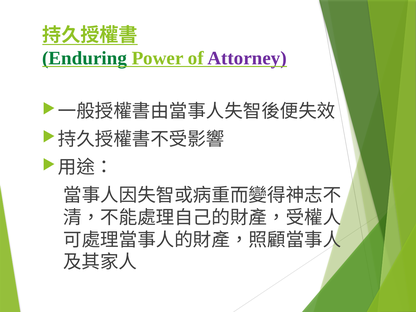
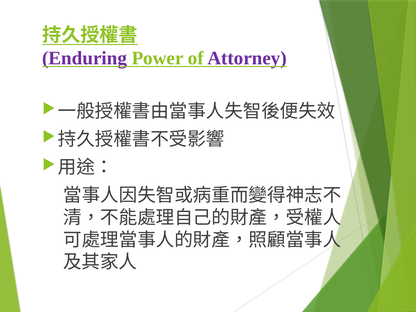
Enduring colour: green -> purple (85, 58)
